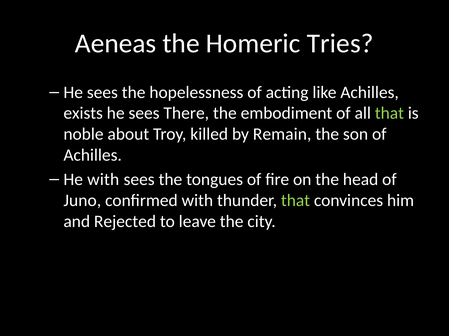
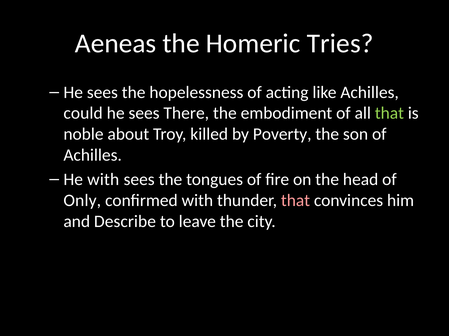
exists: exists -> could (83, 113)
Remain: Remain -> Poverty (282, 134)
Juno: Juno -> Only (82, 201)
that colour: light green -> pink (295, 201)
Rejected: Rejected -> Describe (125, 222)
